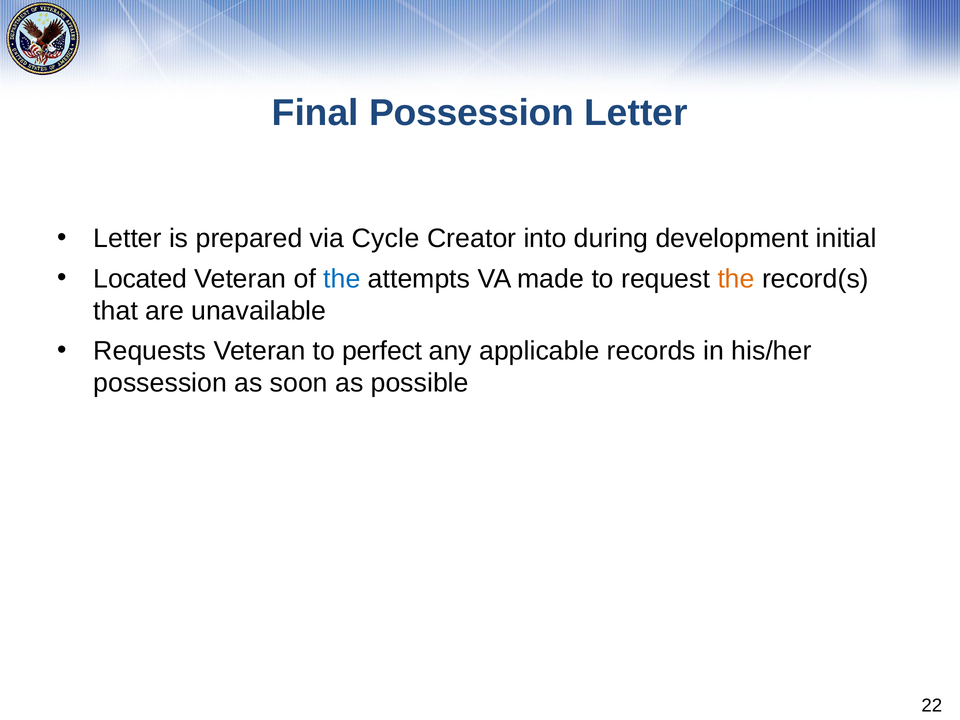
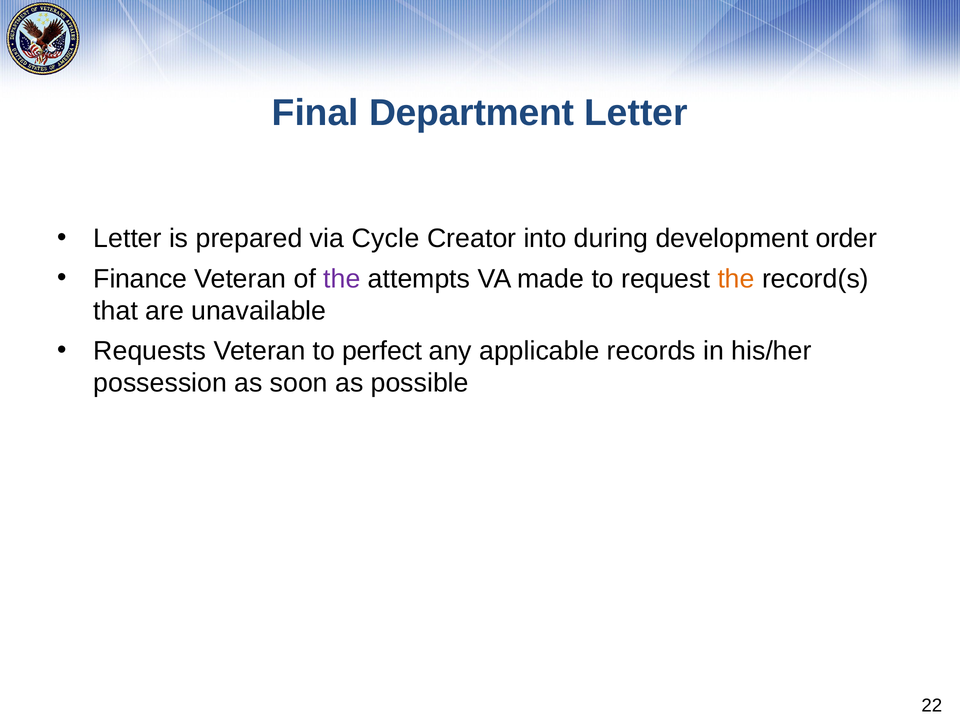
Final Possession: Possession -> Department (472, 113)
initial: initial -> order (846, 239)
Located: Located -> Finance (140, 279)
the colour: blue -> purple (342, 279)
